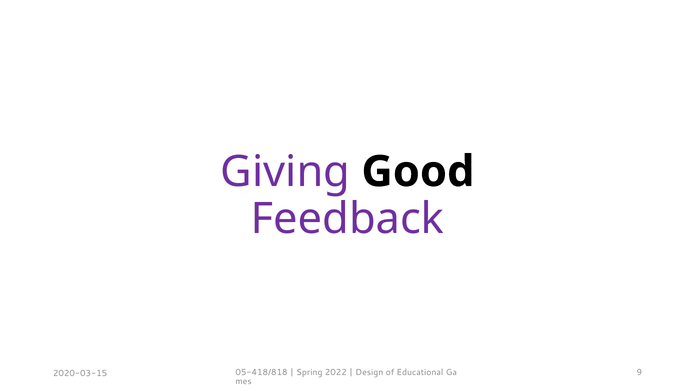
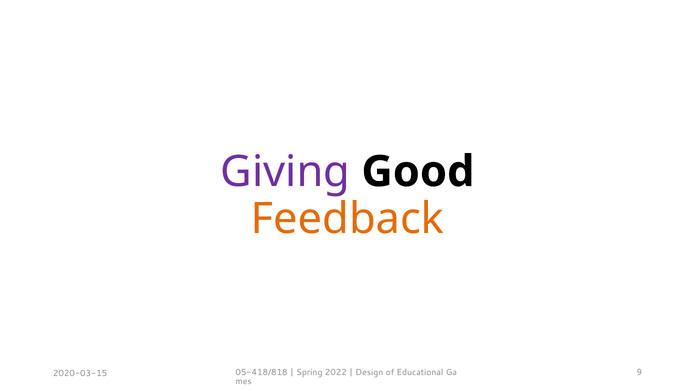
Feedback colour: purple -> orange (347, 219)
